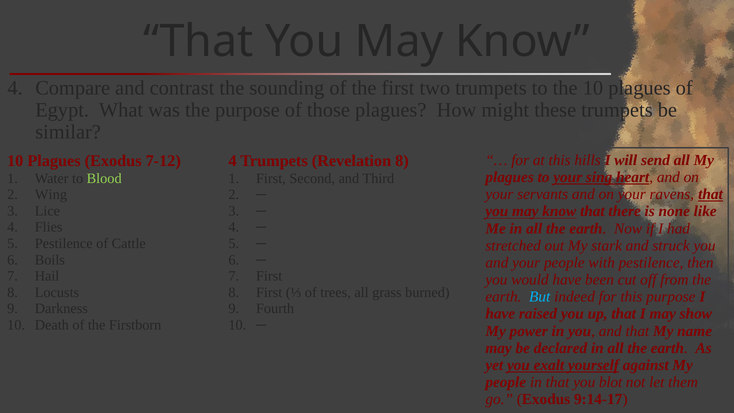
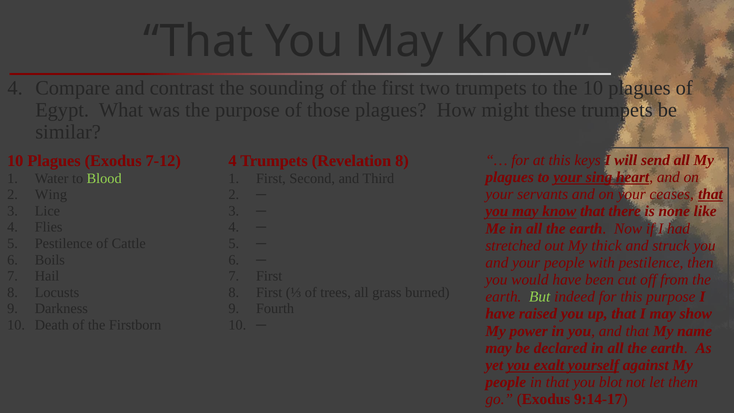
hills: hills -> keys (588, 160)
ravens: ravens -> ceases (672, 194)
stark: stark -> thick (607, 245)
But colour: light blue -> light green (540, 297)
